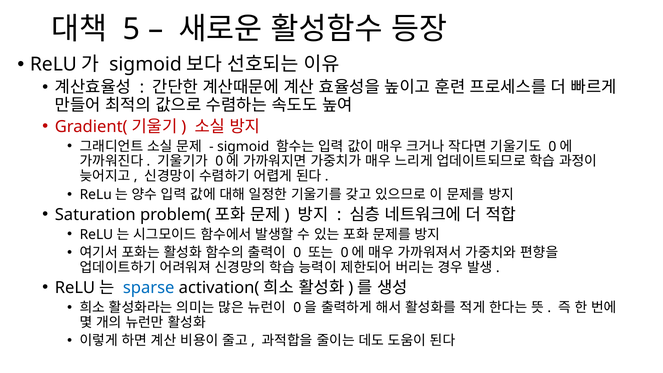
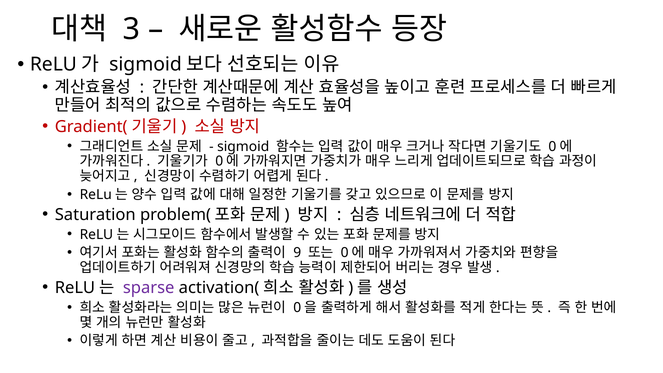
5: 5 -> 3 (132, 29)
0: 0 -> 9 (297, 253)
sparse colour: blue -> purple (149, 288)
